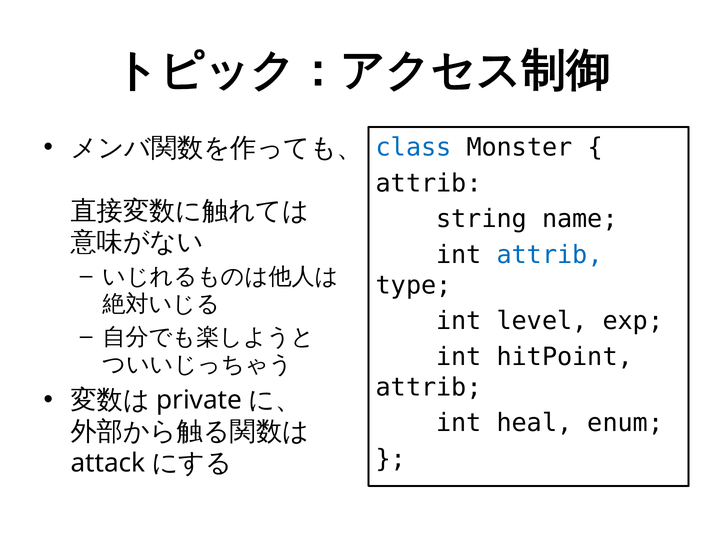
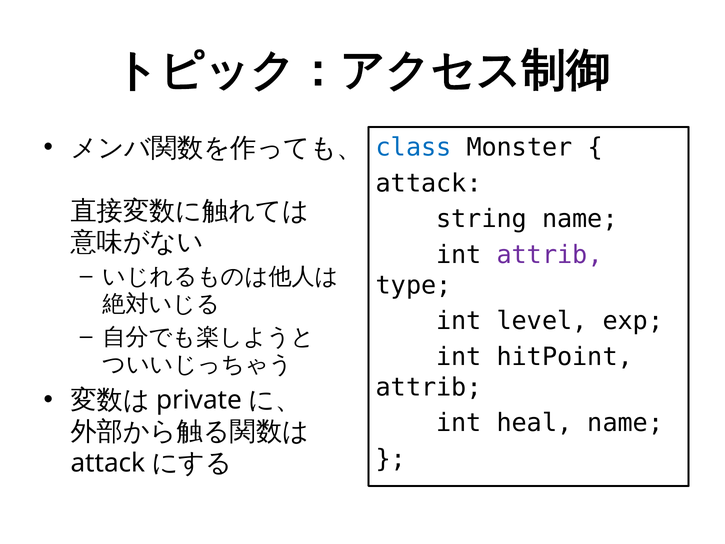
attrib: attrib -> attack (429, 183)
attrib colour: blue -> purple (550, 255)
heal enum: enum -> name (625, 423)
